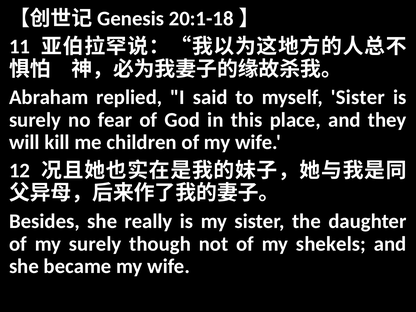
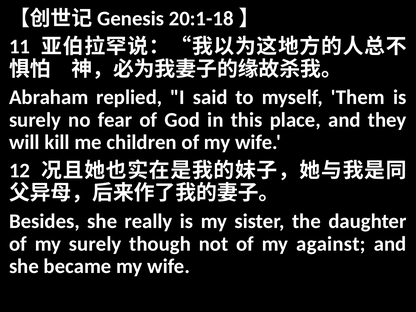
myself Sister: Sister -> Them (358, 97)
shekels: shekels -> against (331, 244)
